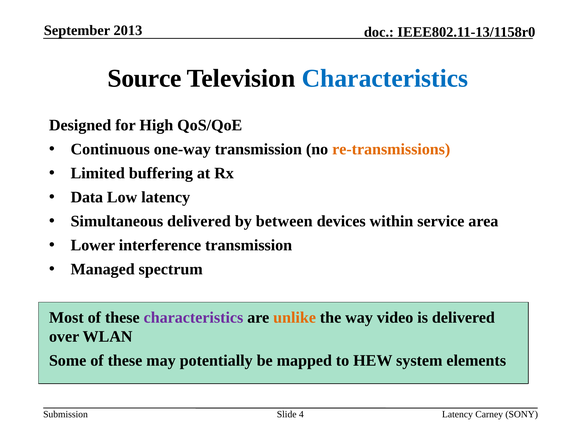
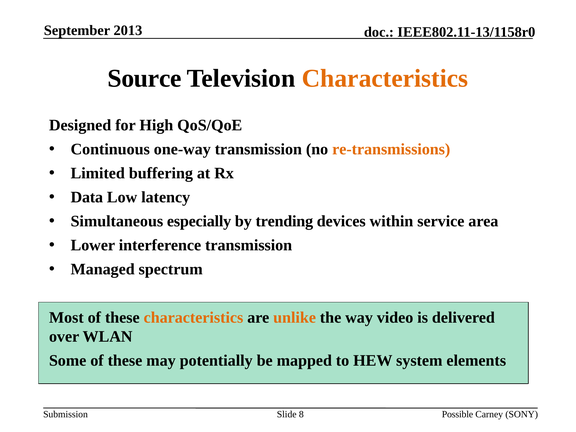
Characteristics colour: blue -> orange (385, 79)
Simultaneous delivered: delivered -> especially (199, 221)
between: between -> trending (284, 221)
characteristics colour: purple -> orange (193, 317)
4: 4 -> 8 (301, 414)
Latency: Latency -> Possible (458, 414)
